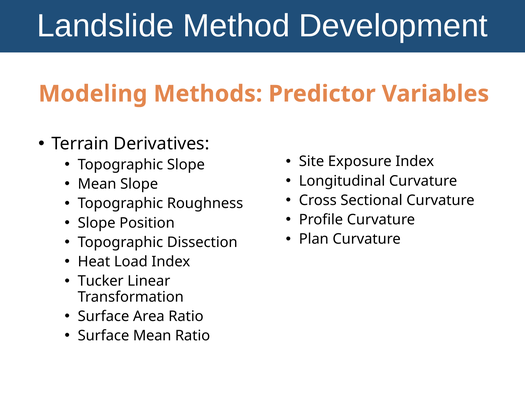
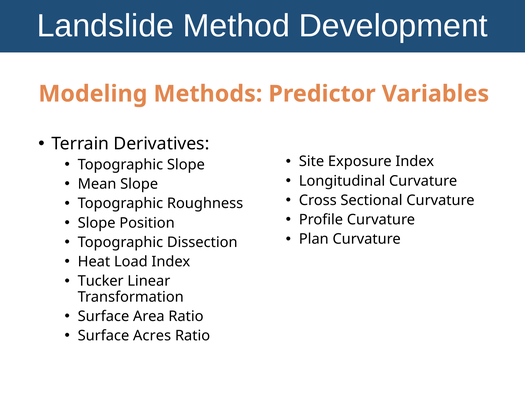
Surface Mean: Mean -> Acres (152, 336)
